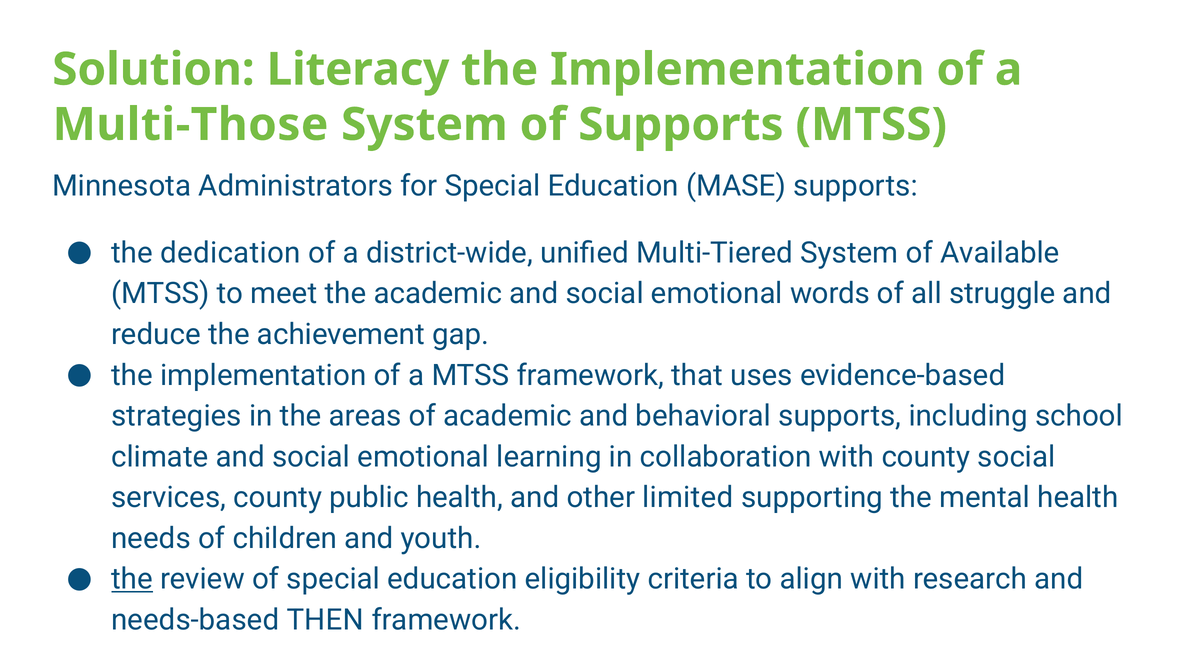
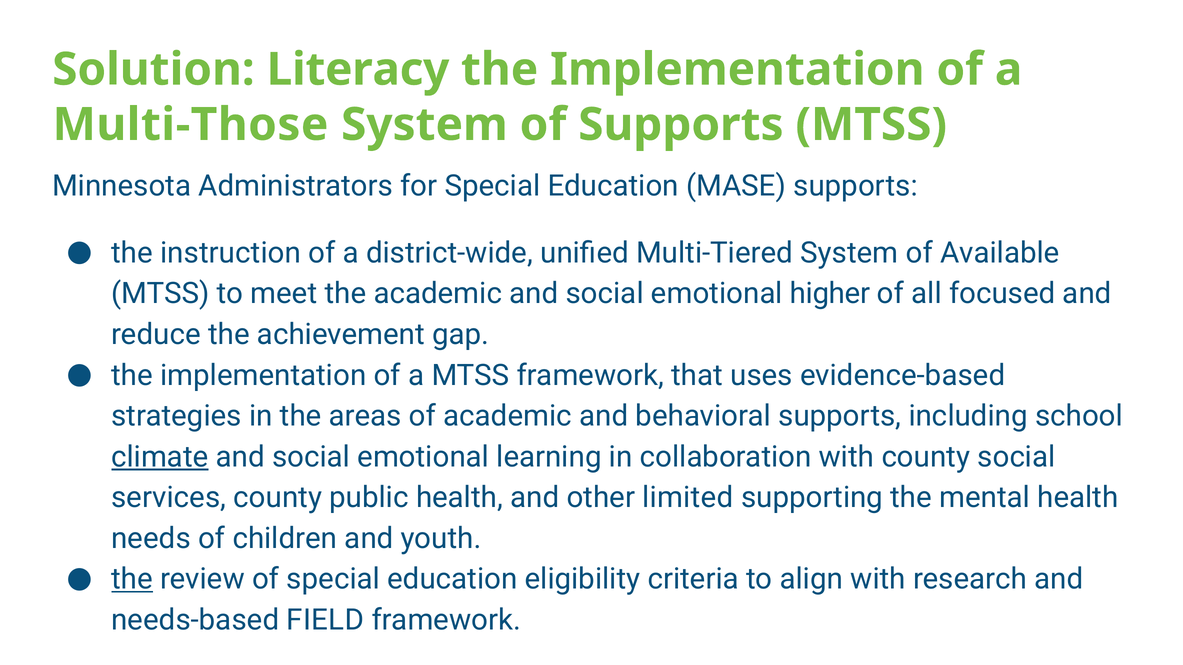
dedication: dedication -> instruction (231, 253)
words: words -> higher (830, 294)
struggle: struggle -> focused (1002, 294)
climate underline: none -> present (160, 457)
THEN: THEN -> FIELD (325, 620)
